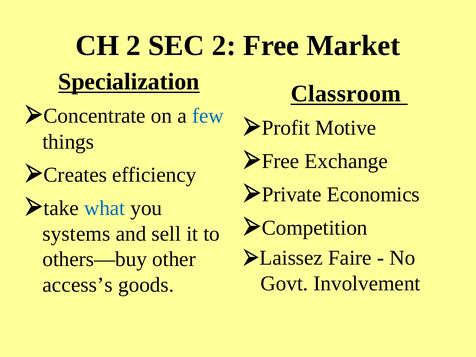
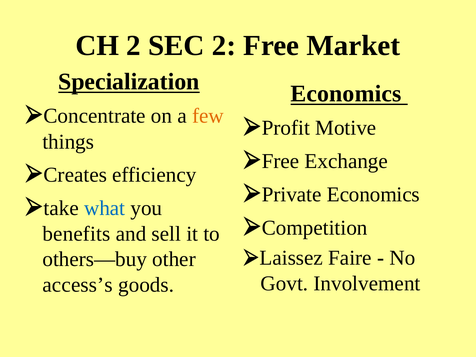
Classroom: Classroom -> Economics (346, 94)
few colour: blue -> orange (208, 116)
systems: systems -> benefits (76, 234)
